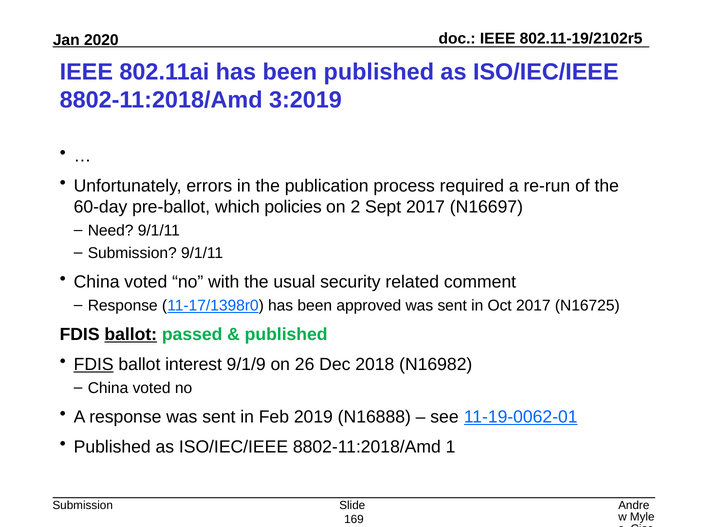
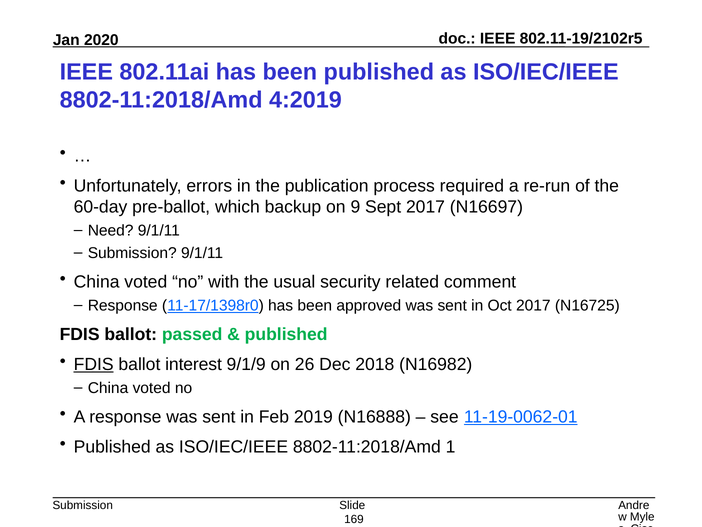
3:2019: 3:2019 -> 4:2019 (305, 100)
policies: policies -> backup (293, 207)
2: 2 -> 9 (355, 207)
ballot underline: present -> none (131, 334)
